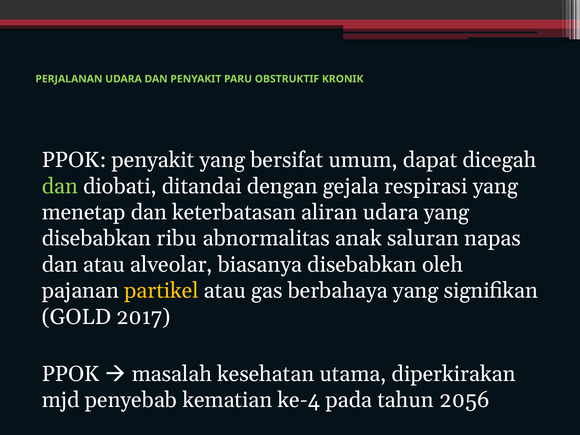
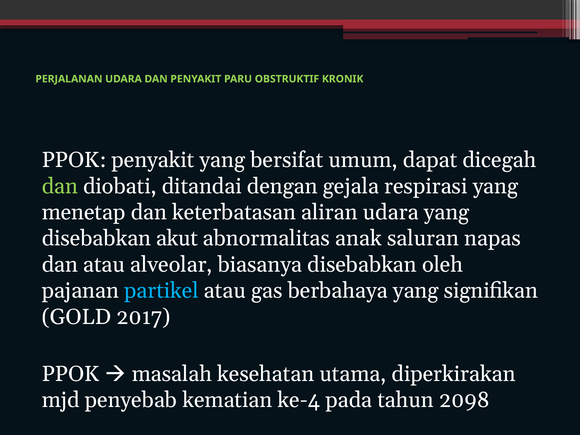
ribu: ribu -> akut (177, 238)
partikel colour: yellow -> light blue (161, 291)
2056: 2056 -> 2098 (465, 400)
